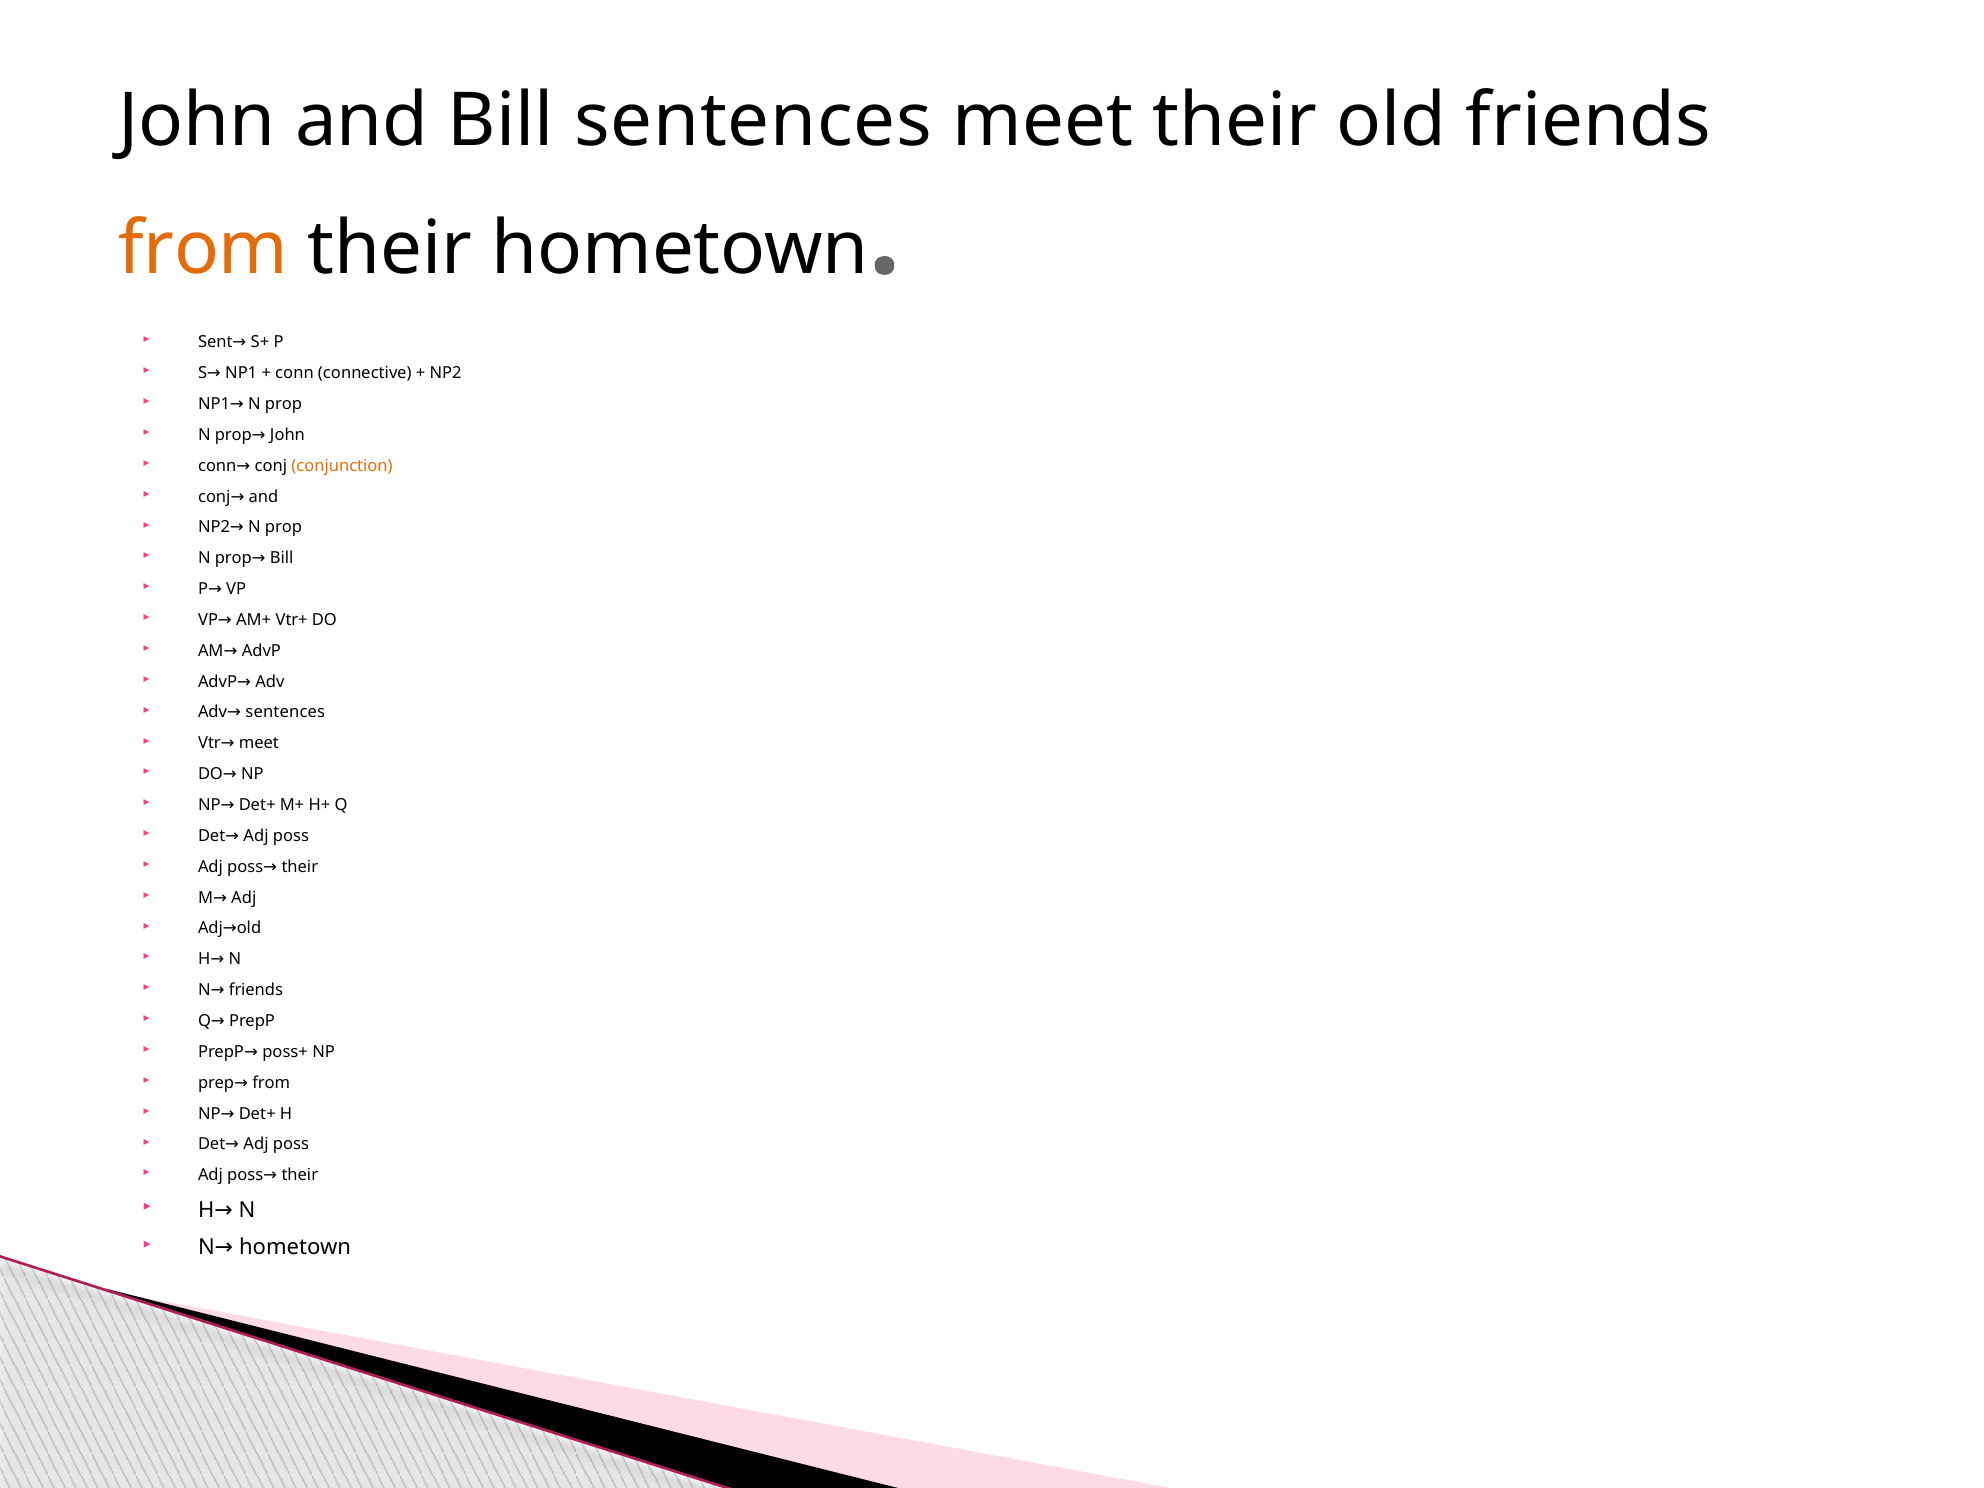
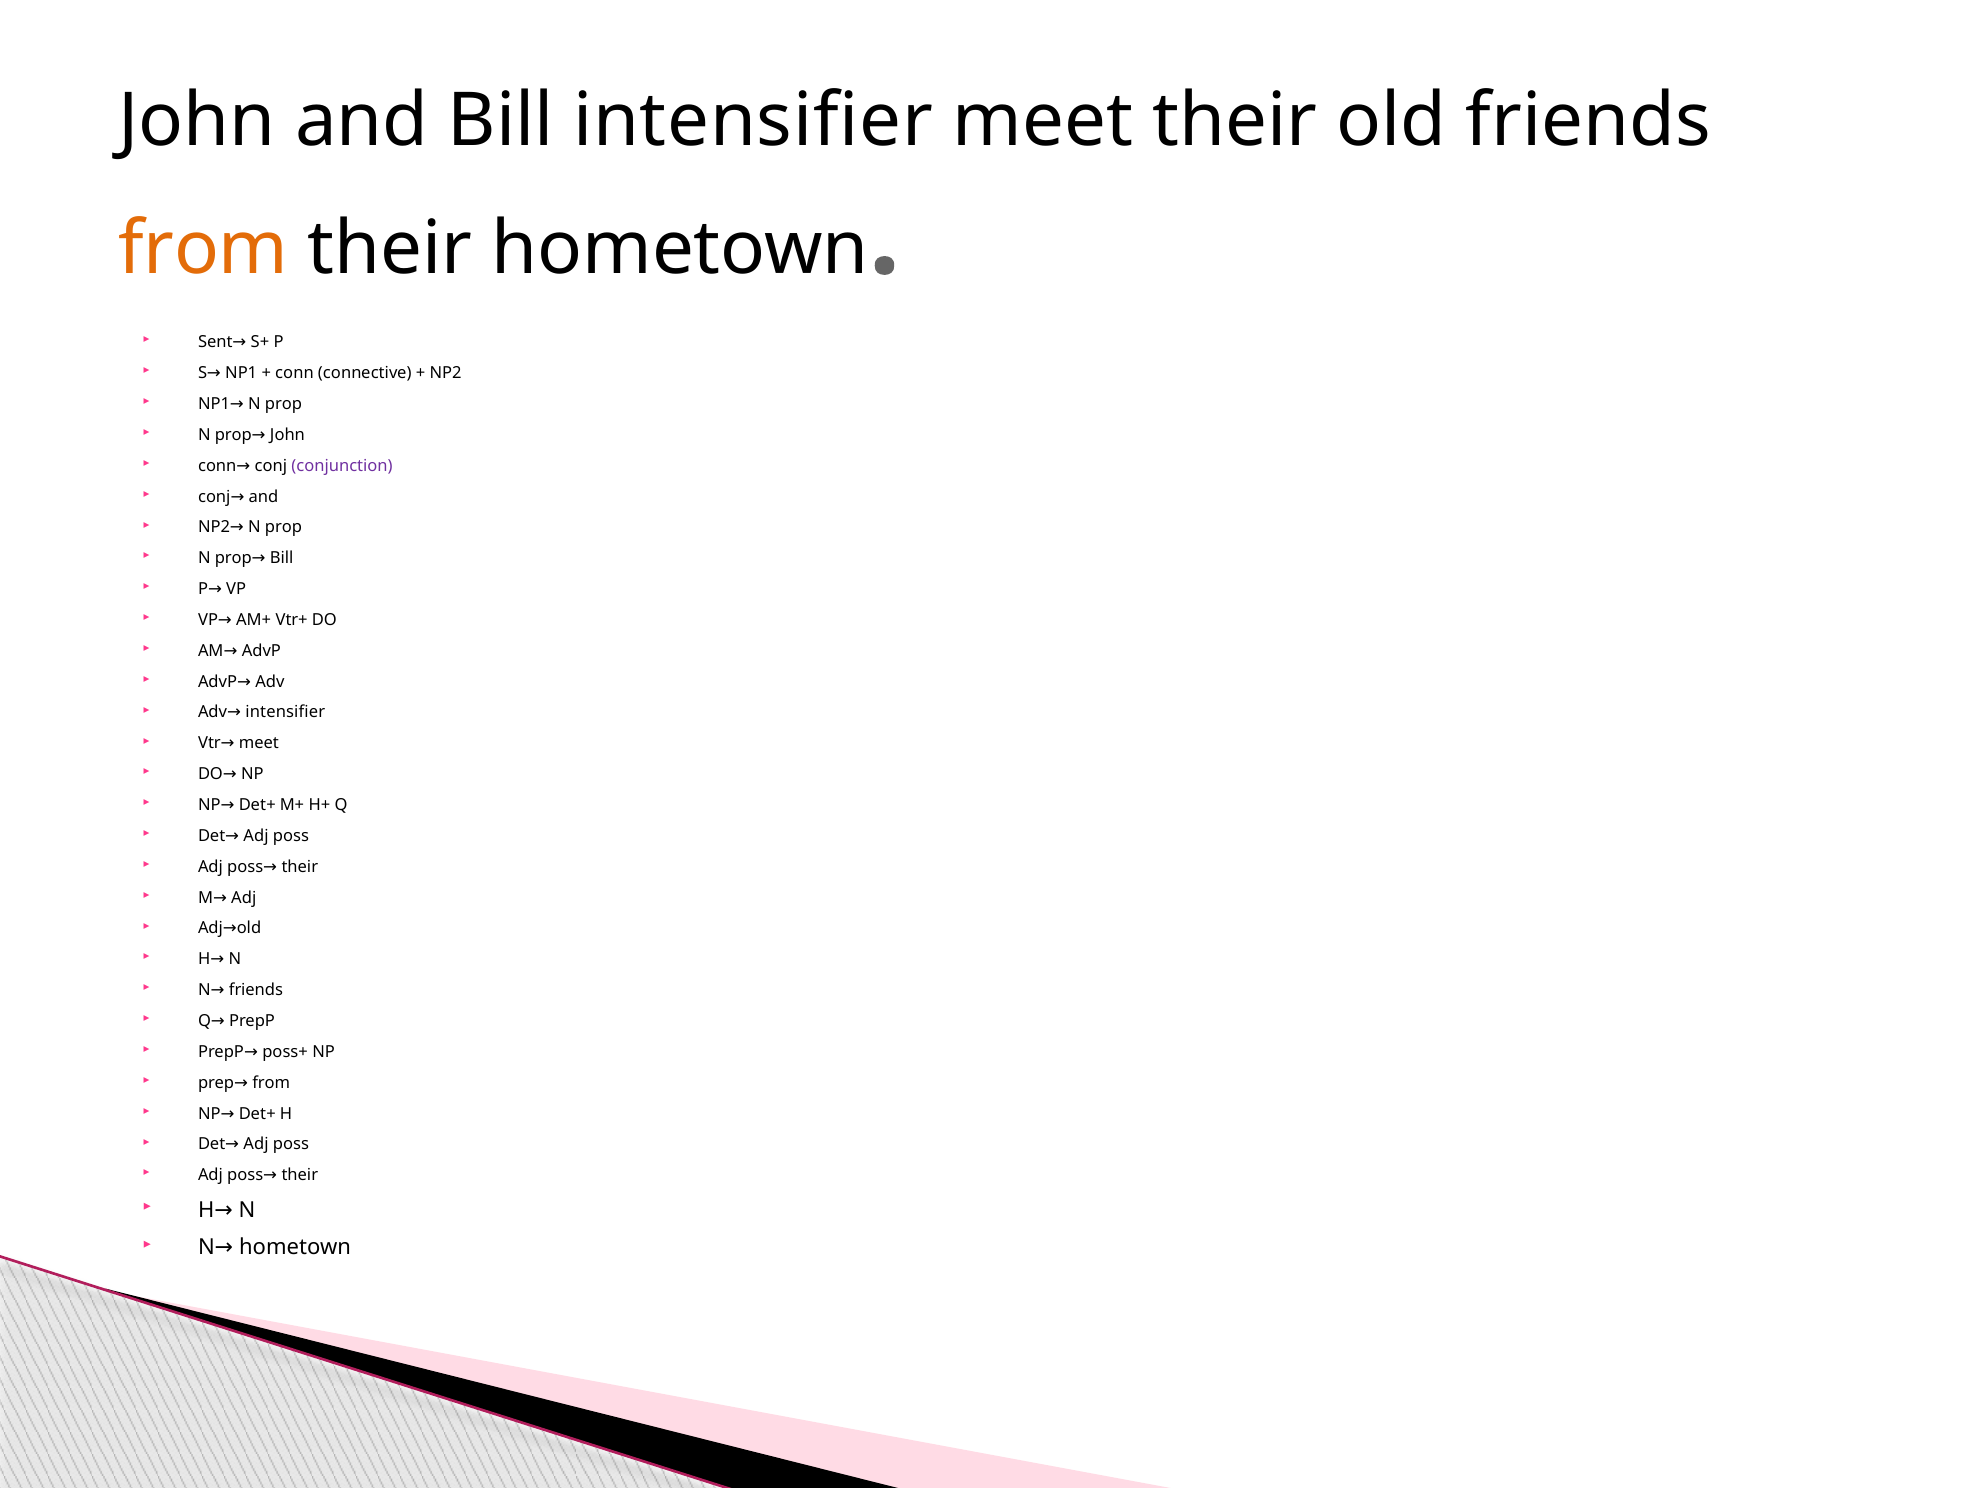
Bill sentences: sentences -> intensifier (753, 121)
conjunction colour: orange -> purple (342, 466)
Adv sentences: sentences -> intensifier (285, 713)
